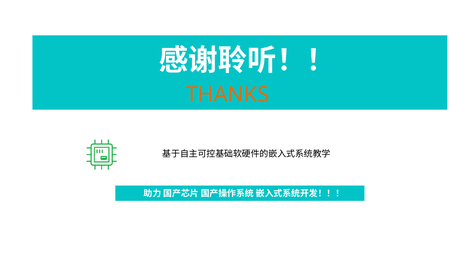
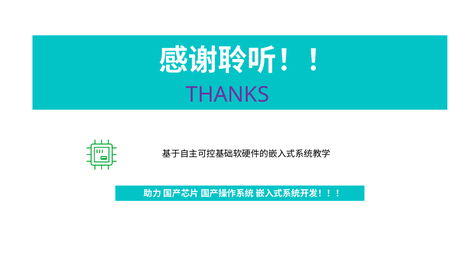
THANKS colour: orange -> purple (227, 95)
